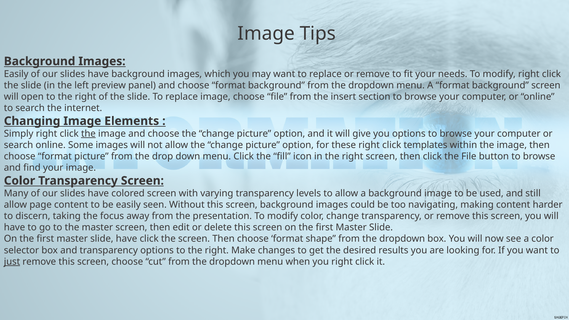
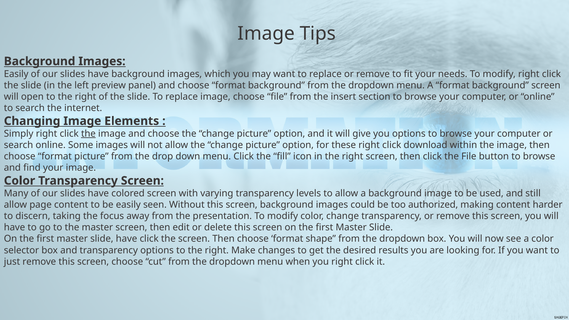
templates: templates -> download (426, 145)
navigating: navigating -> authorized (433, 205)
just underline: present -> none (12, 262)
